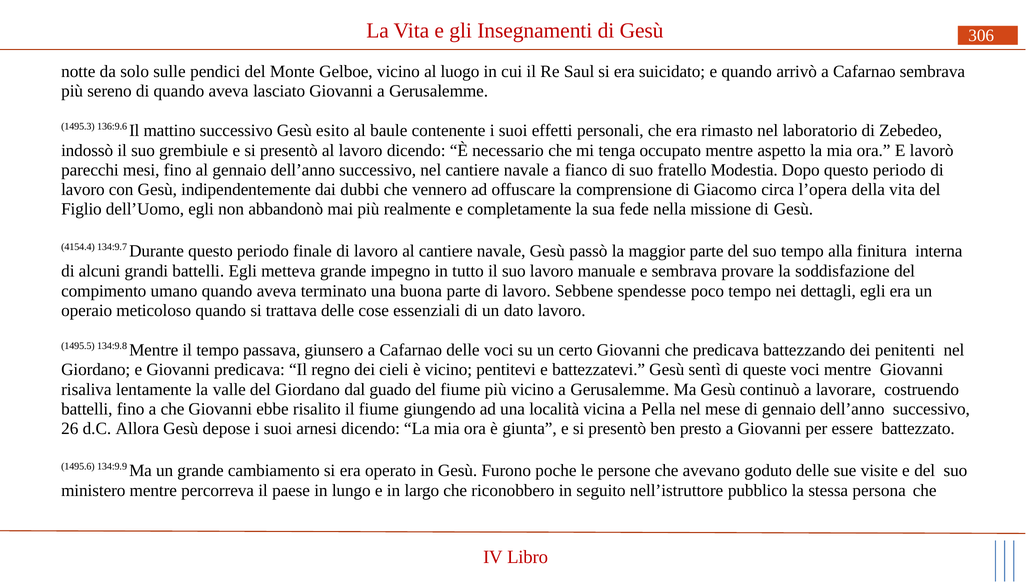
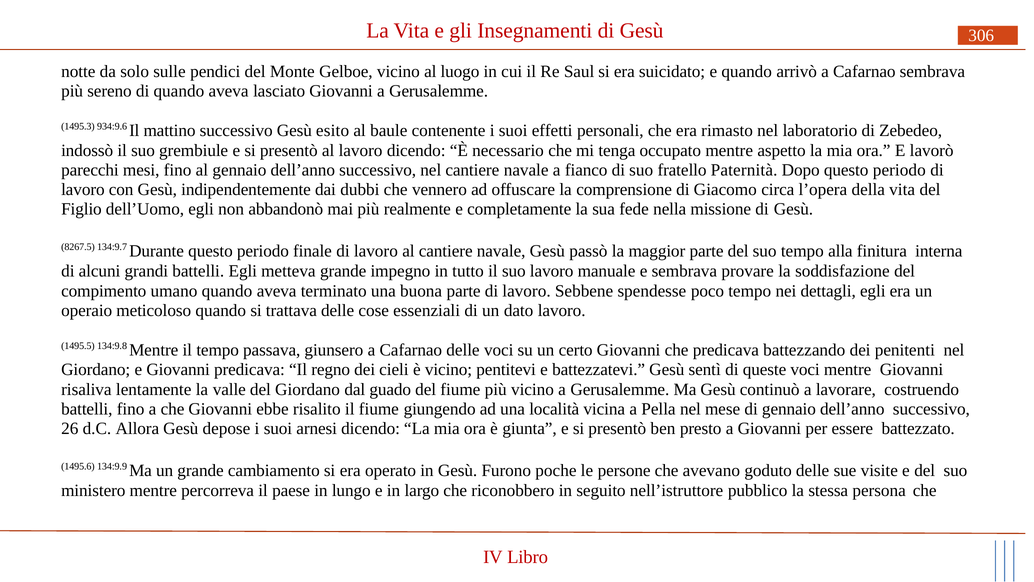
136:9.6: 136:9.6 -> 934:9.6 (112, 127)
Modestia: Modestia -> Paternità (744, 170)
4154.4: 4154.4 -> 8267.5 (78, 247)
